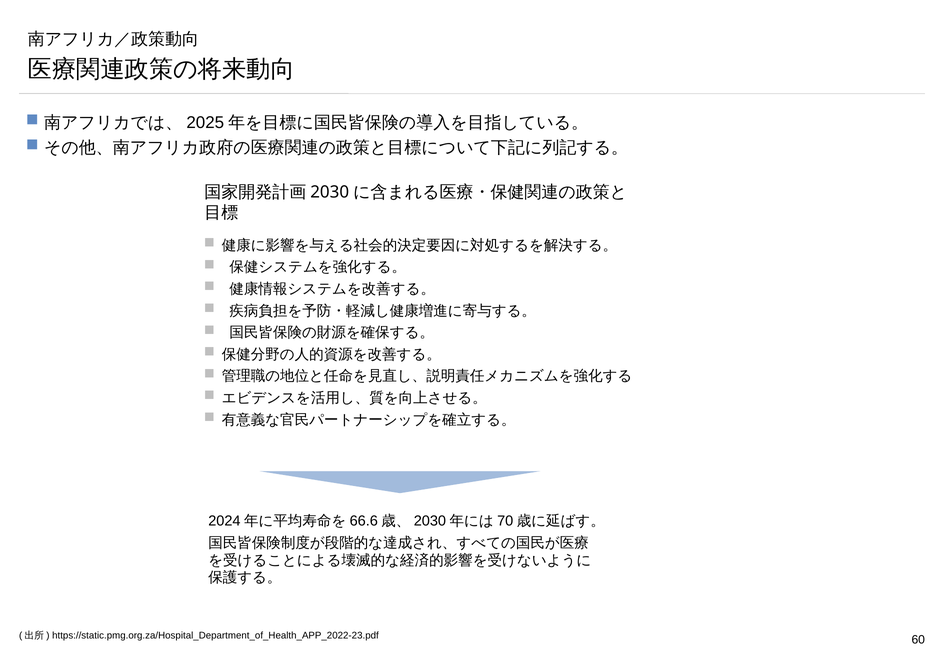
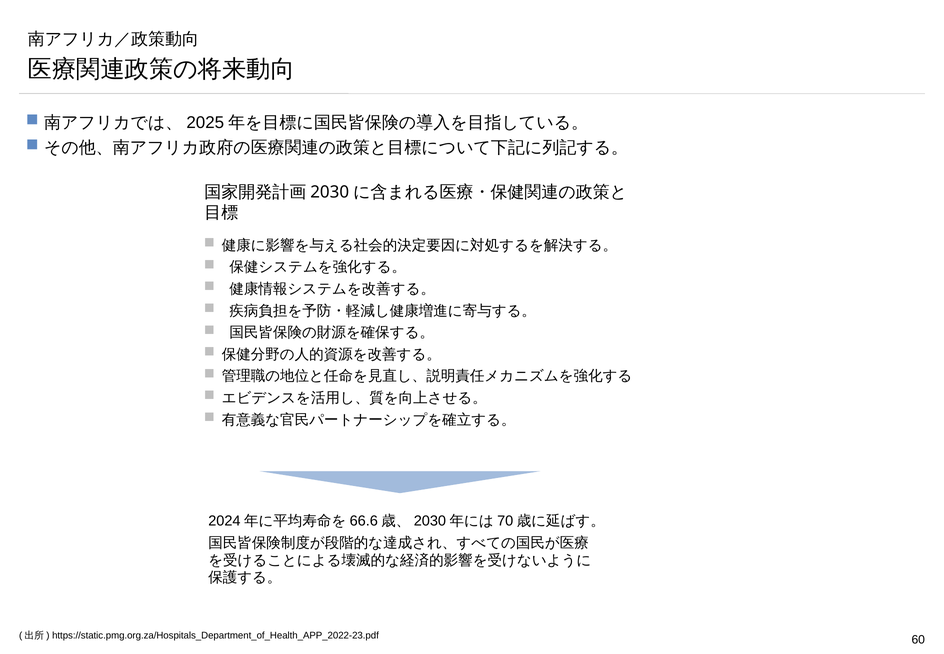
https://static.pmg.org.za/Hospital_Department_of_Health_APP_2022-23.pdf: https://static.pmg.org.za/Hospital_Department_of_Health_APP_2022-23.pdf -> https://static.pmg.org.za/Hospitals_Department_of_Health_APP_2022-23.pdf (215, 635)
